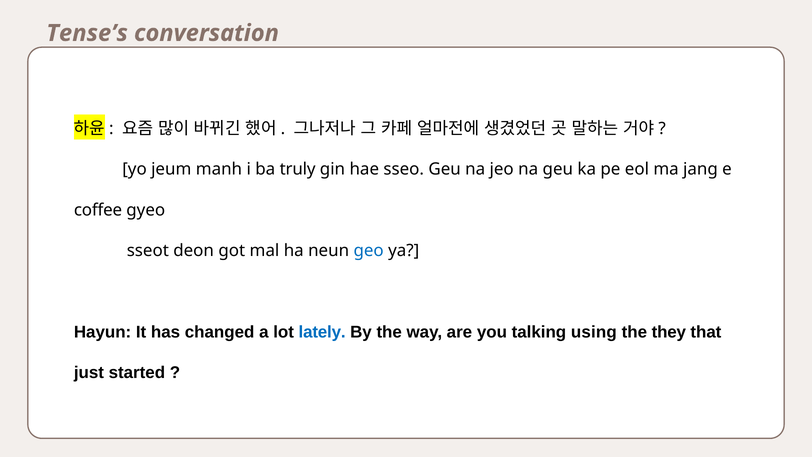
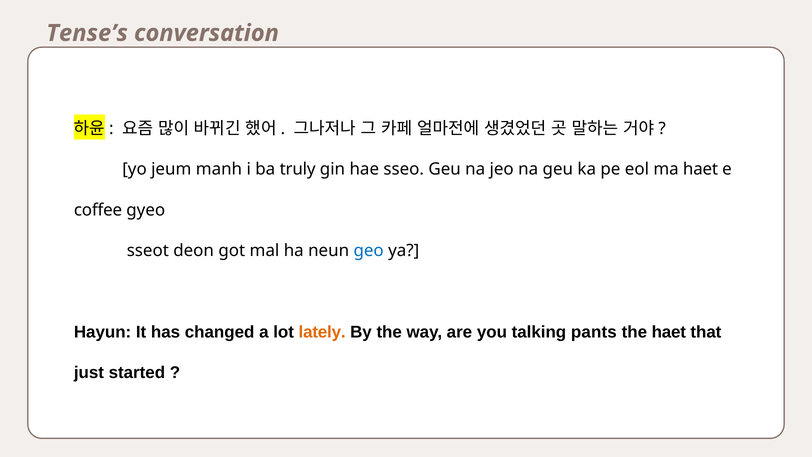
ma jang: jang -> haet (701, 169)
lately colour: blue -> orange (322, 332)
using: using -> pants (594, 332)
the they: they -> haet (669, 332)
